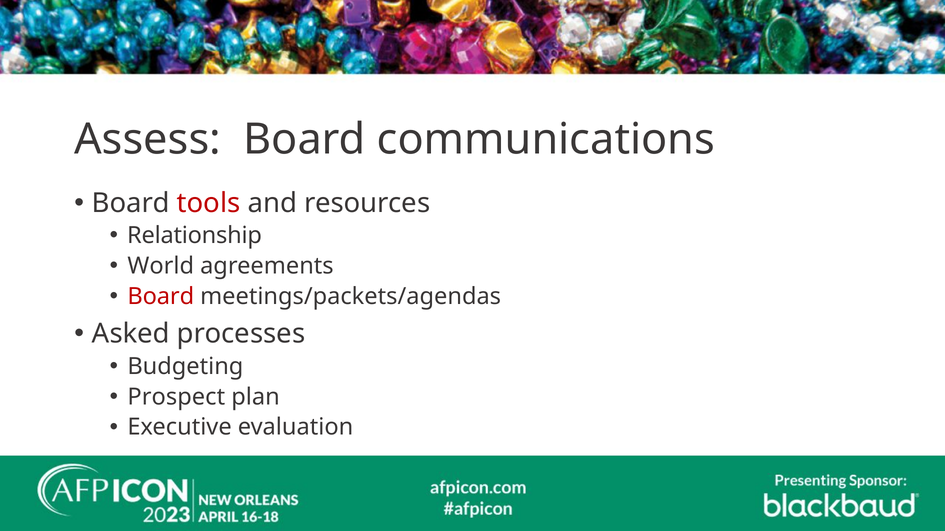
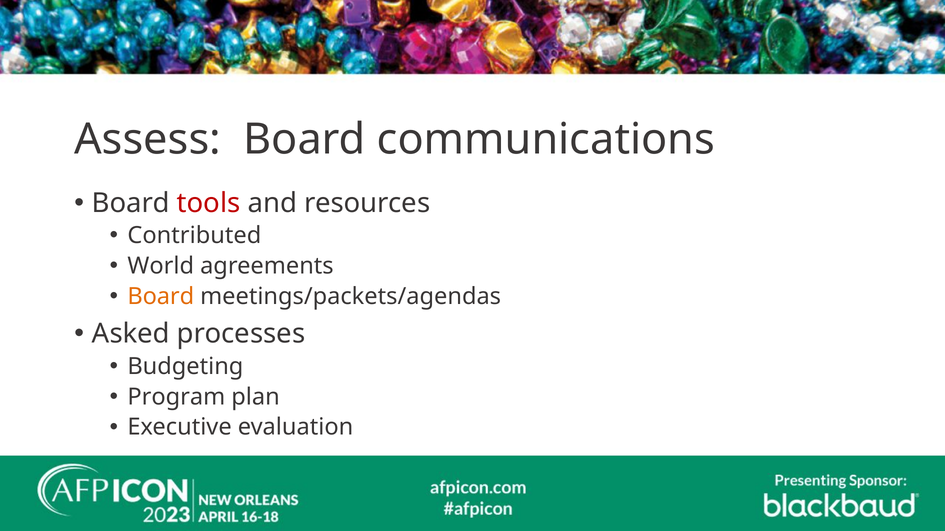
Relationship: Relationship -> Contributed (194, 236)
Board colour: red -> orange (161, 297)
Prospect: Prospect -> Program (176, 397)
